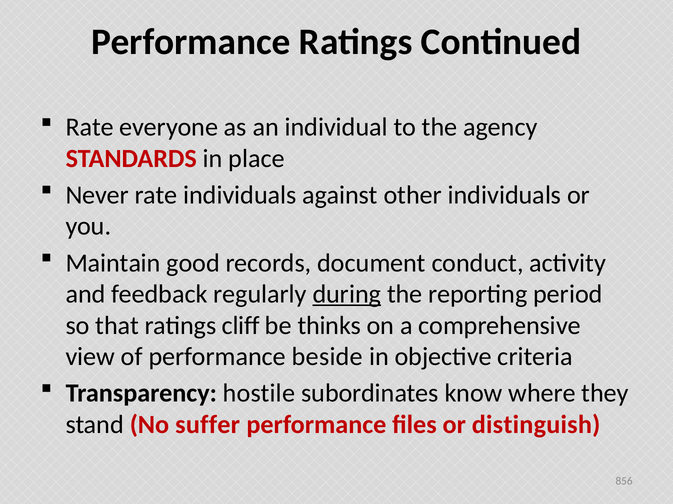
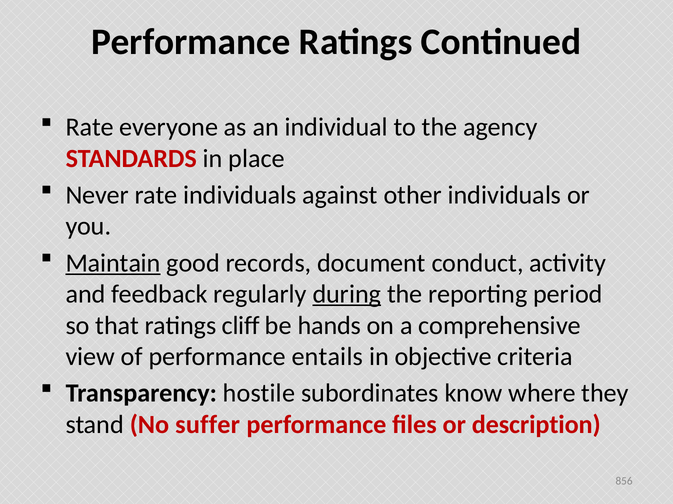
Maintain underline: none -> present (113, 263)
thinks: thinks -> hands (329, 326)
beside: beside -> entails (327, 357)
distinguish: distinguish -> description (536, 425)
